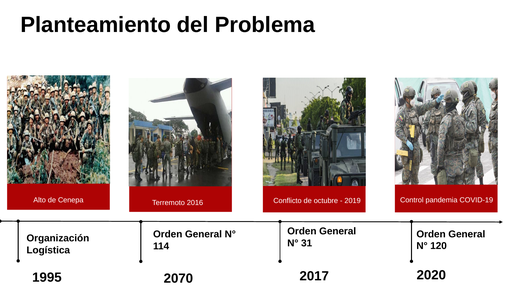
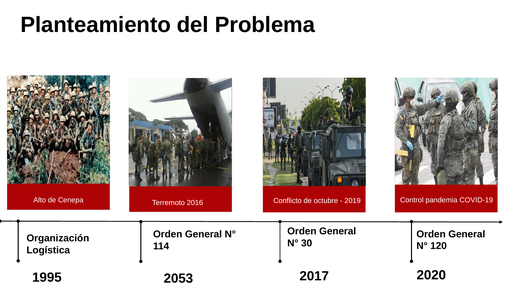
31: 31 -> 30 (307, 243)
2070: 2070 -> 2053 (178, 278)
